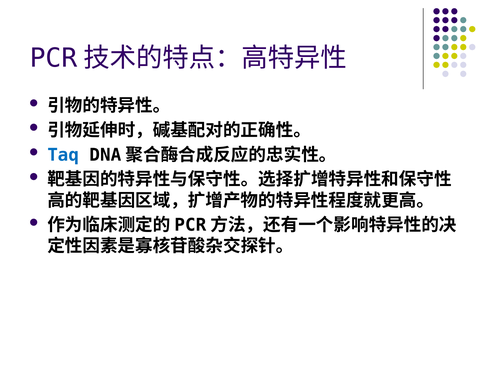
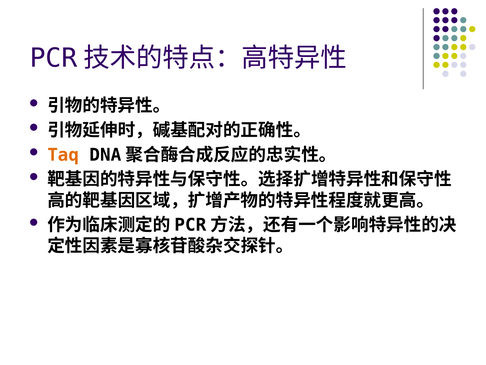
Taq colour: blue -> orange (63, 155)
